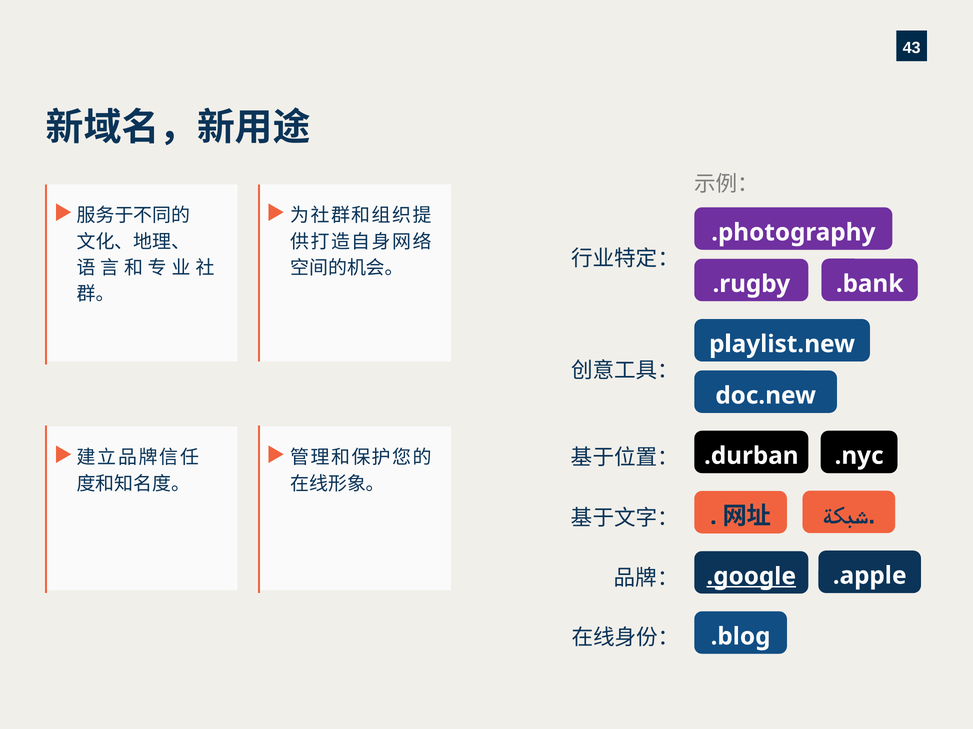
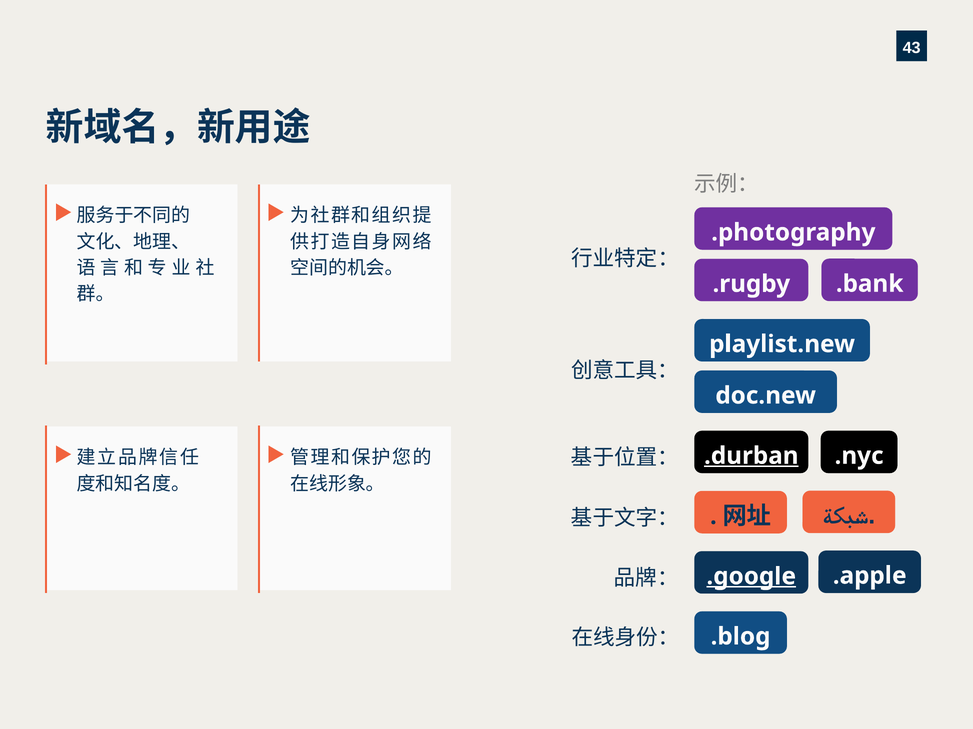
.durban underline: none -> present (751, 456)
